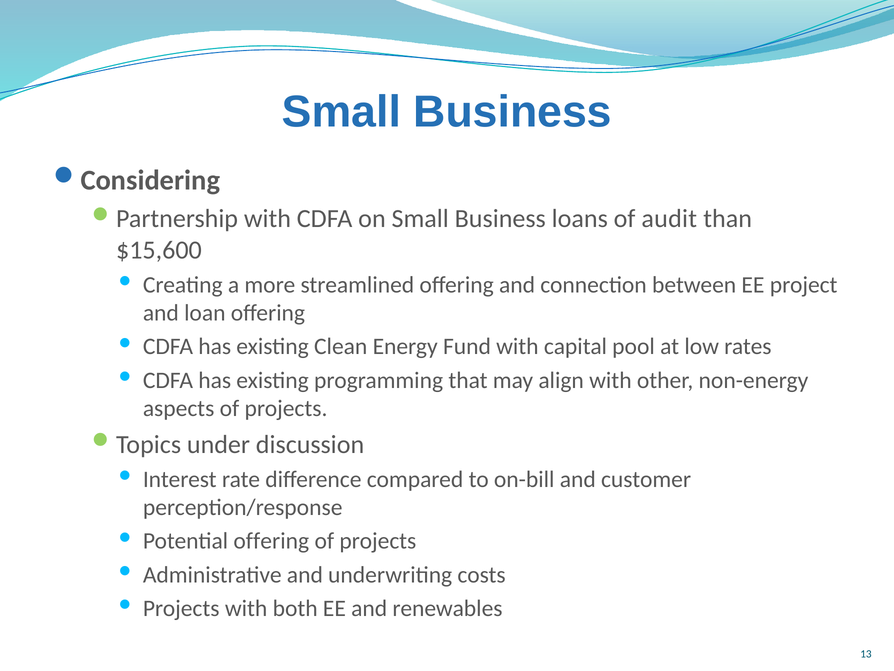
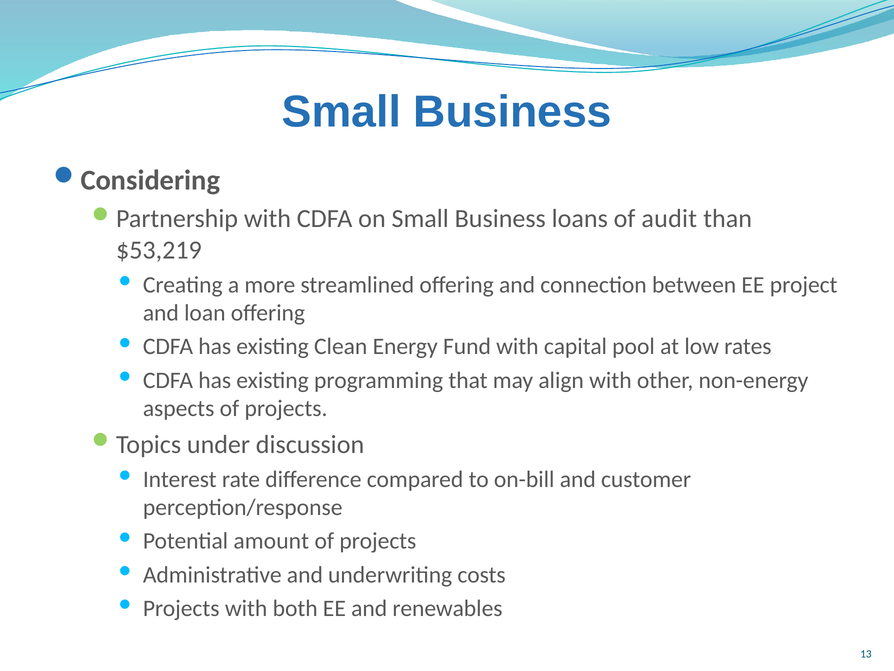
$15,600: $15,600 -> $53,219 (159, 250)
Potential offering: offering -> amount (271, 541)
